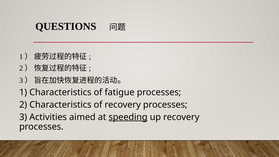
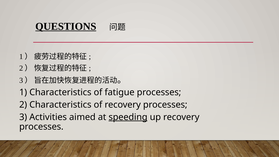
QUESTIONS underline: none -> present (66, 26)
